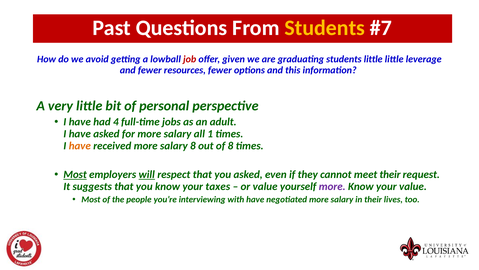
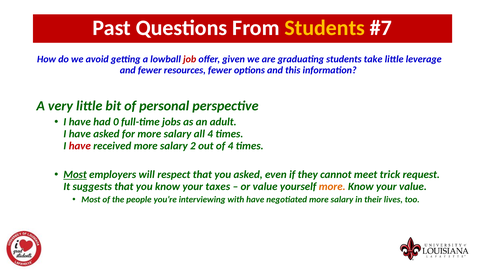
students little: little -> take (373, 59)
4: 4 -> 0 (116, 122)
all 1: 1 -> 4 (210, 134)
have colour: orange -> red (80, 145)
salary 8: 8 -> 2 (193, 145)
of 8: 8 -> 4 (231, 145)
will underline: present -> none (147, 174)
meet their: their -> trick (390, 174)
more colour: purple -> orange (332, 186)
